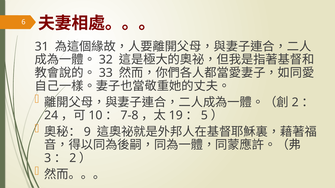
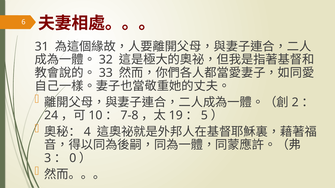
9: 9 -> 4 (87, 132)
2: 2 -> 0 (73, 158)
